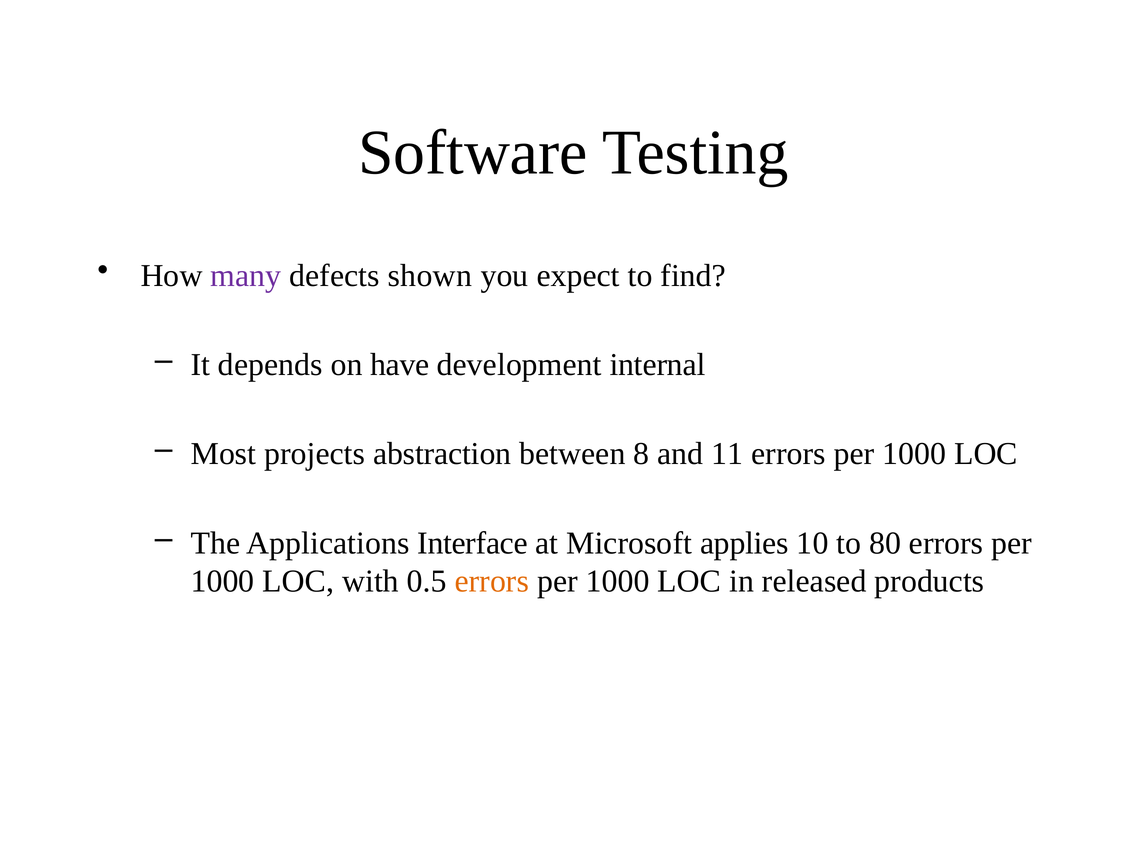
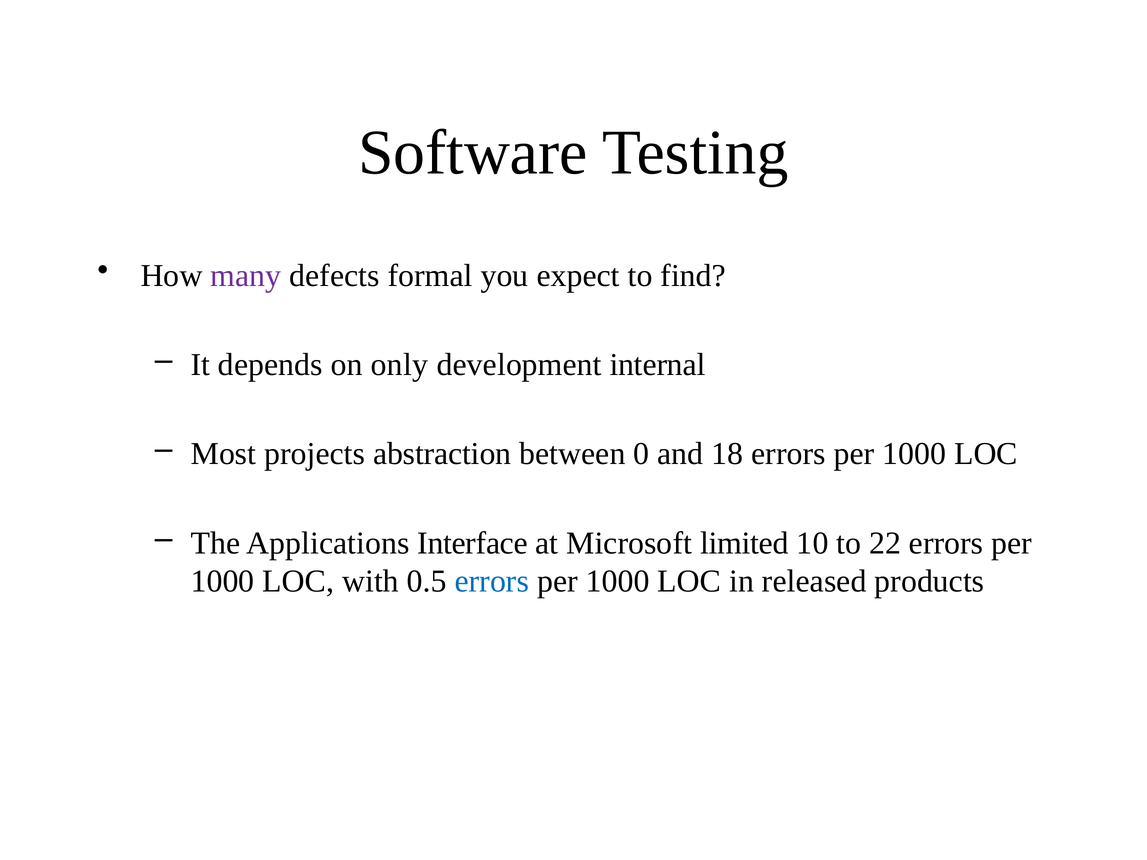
shown: shown -> formal (430, 276)
have: have -> only (399, 365)
8: 8 -> 0 (641, 454)
11: 11 -> 18 (727, 454)
applies: applies -> limited (744, 543)
80: 80 -> 22 (885, 543)
errors colour: orange -> blue (492, 582)
